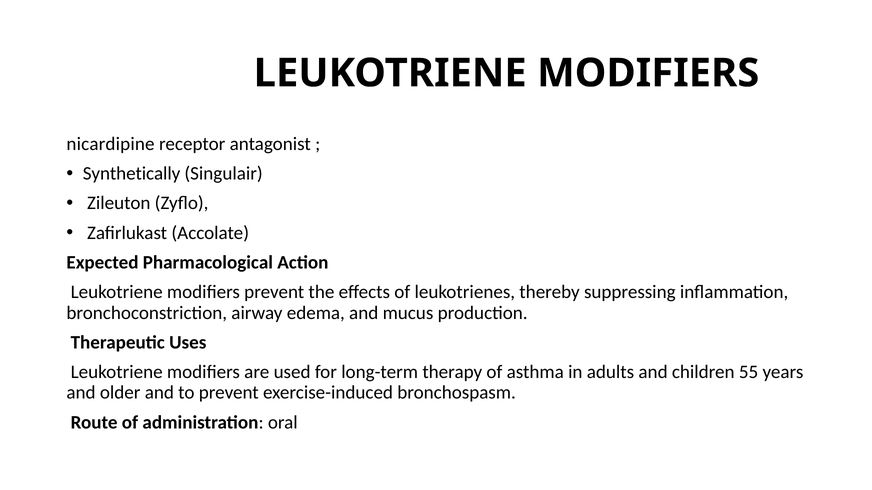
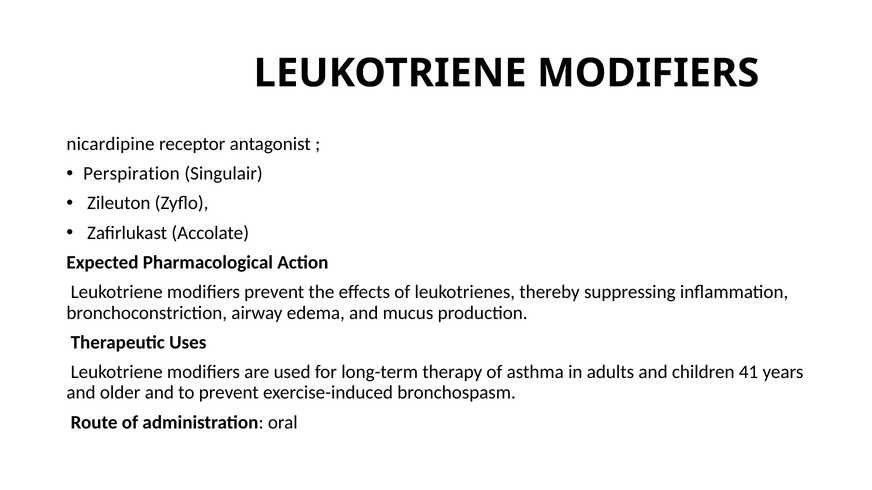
Synthetically: Synthetically -> Perspiration (131, 174)
55: 55 -> 41 (749, 372)
